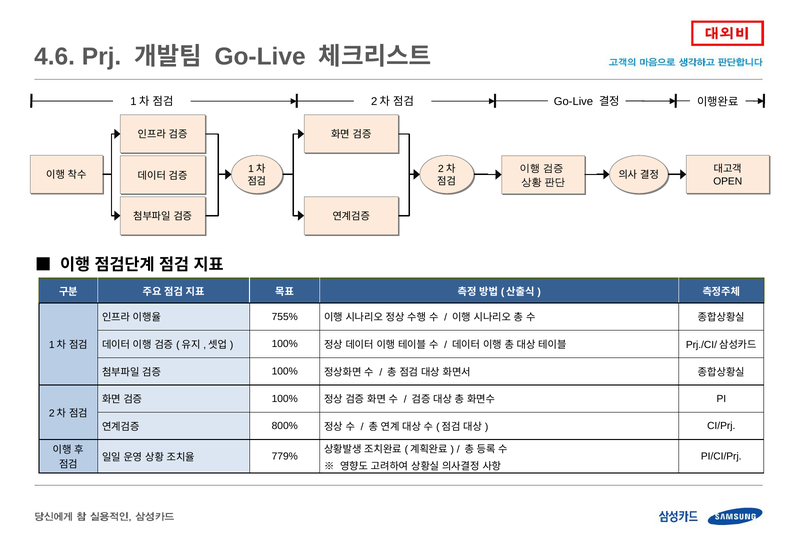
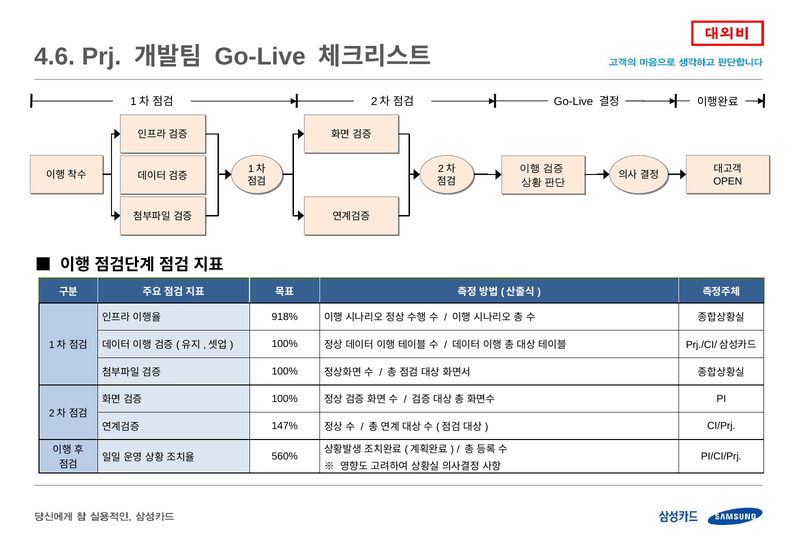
755%: 755% -> 918% (285, 317)
800%: 800% -> 147% (285, 426)
779%: 779% -> 560% (285, 456)
